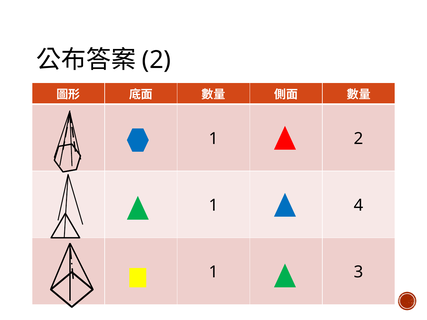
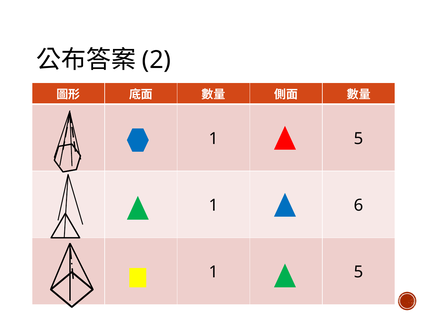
2: 2 -> 5 (359, 139)
4: 4 -> 6 (359, 205)
3: 3 -> 5 (359, 272)
